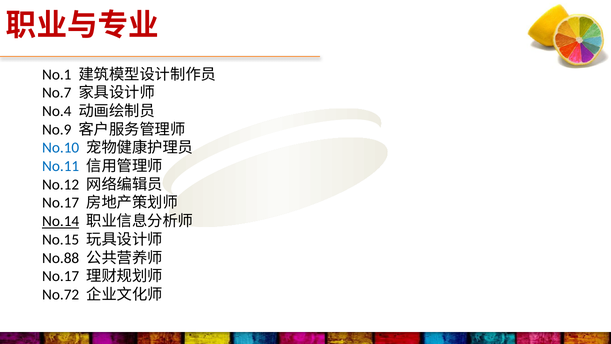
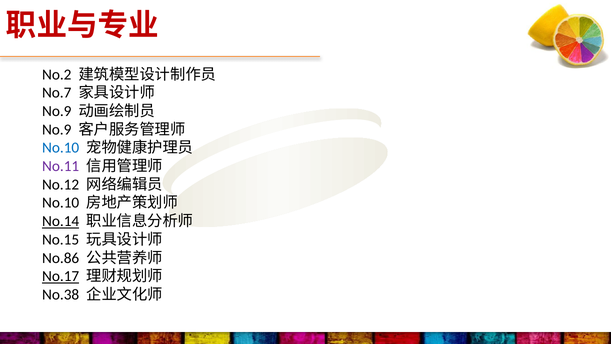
No.1: No.1 -> No.2 (57, 74)
No.4: No.4 -> No.9 (57, 111)
No.11 colour: blue -> purple (61, 166)
No.17: No.17 -> No.10 (61, 203)
No.88: No.88 -> No.86 (61, 258)
No.17 underline: none -> present (61, 276)
No.72: No.72 -> No.38 (61, 294)
